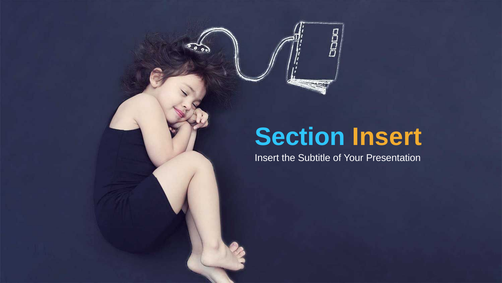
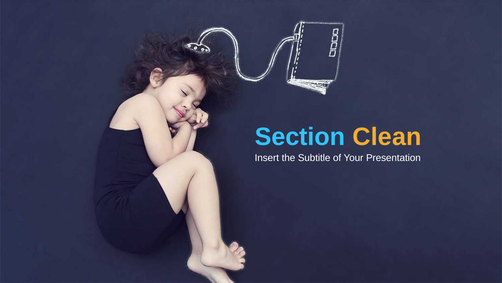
Section Insert: Insert -> Clean (387, 137)
